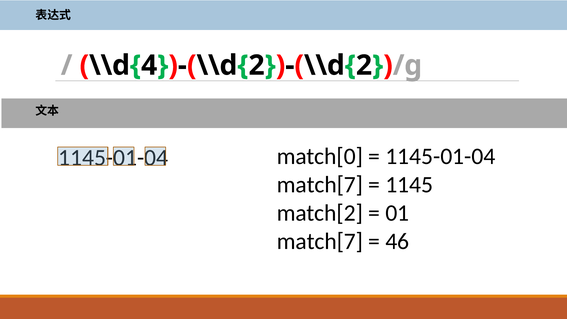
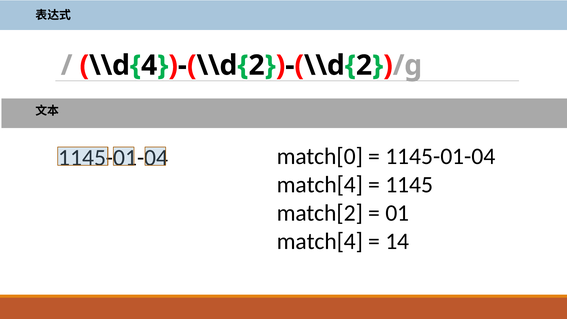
match[7: match[7 -> match[4 (320, 185)
match[7: match[7 -> match[4 (320, 241)
46: 46 -> 14 (397, 241)
